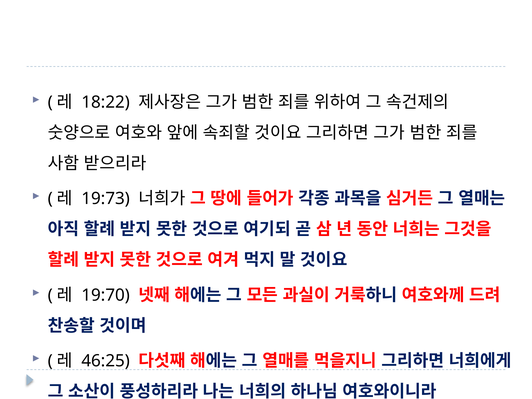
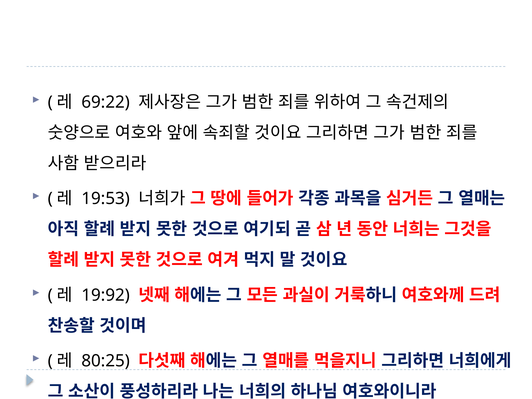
18:22: 18:22 -> 69:22 (106, 102)
19:73: 19:73 -> 19:53 (106, 199)
19:70: 19:70 -> 19:92 (106, 295)
46:25: 46:25 -> 80:25 (106, 361)
